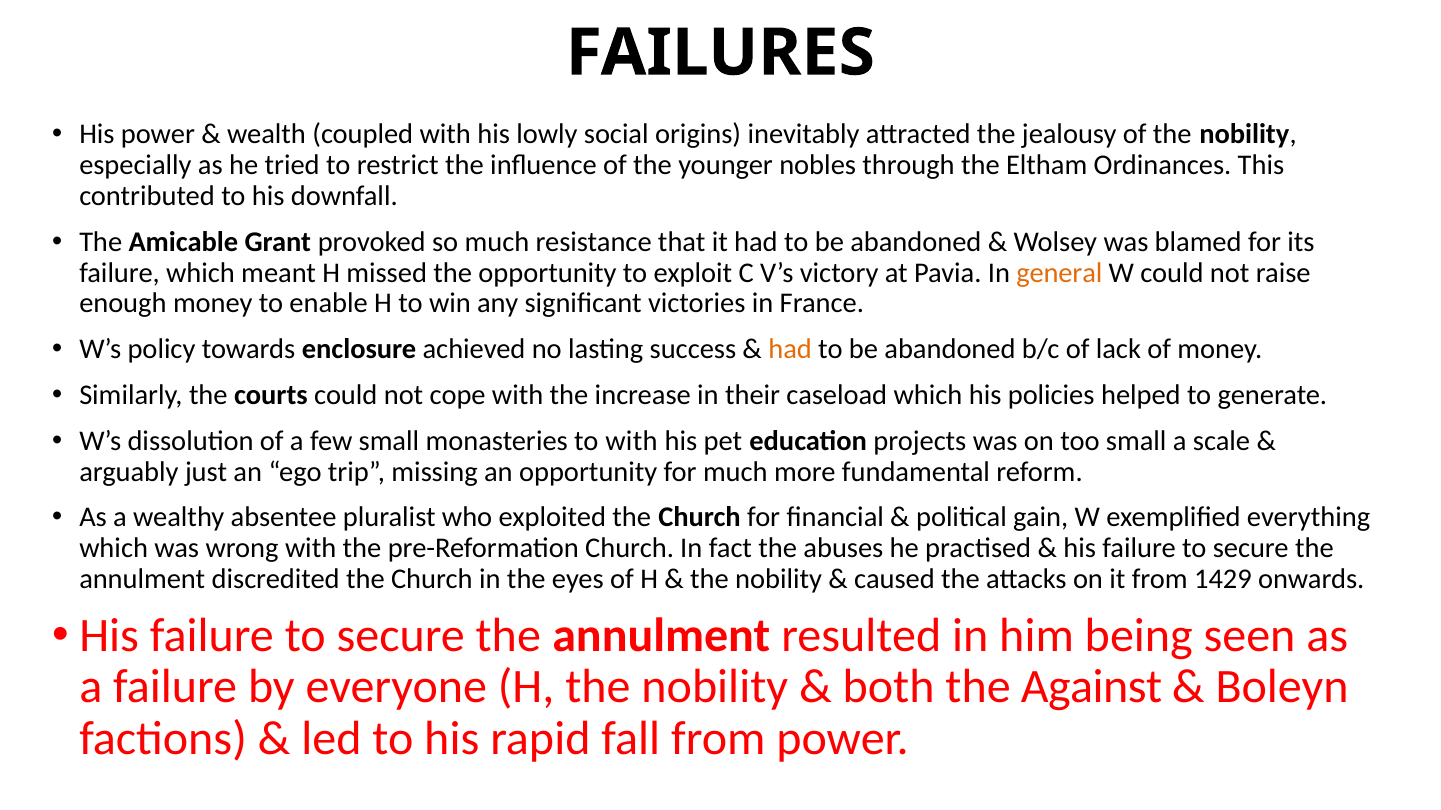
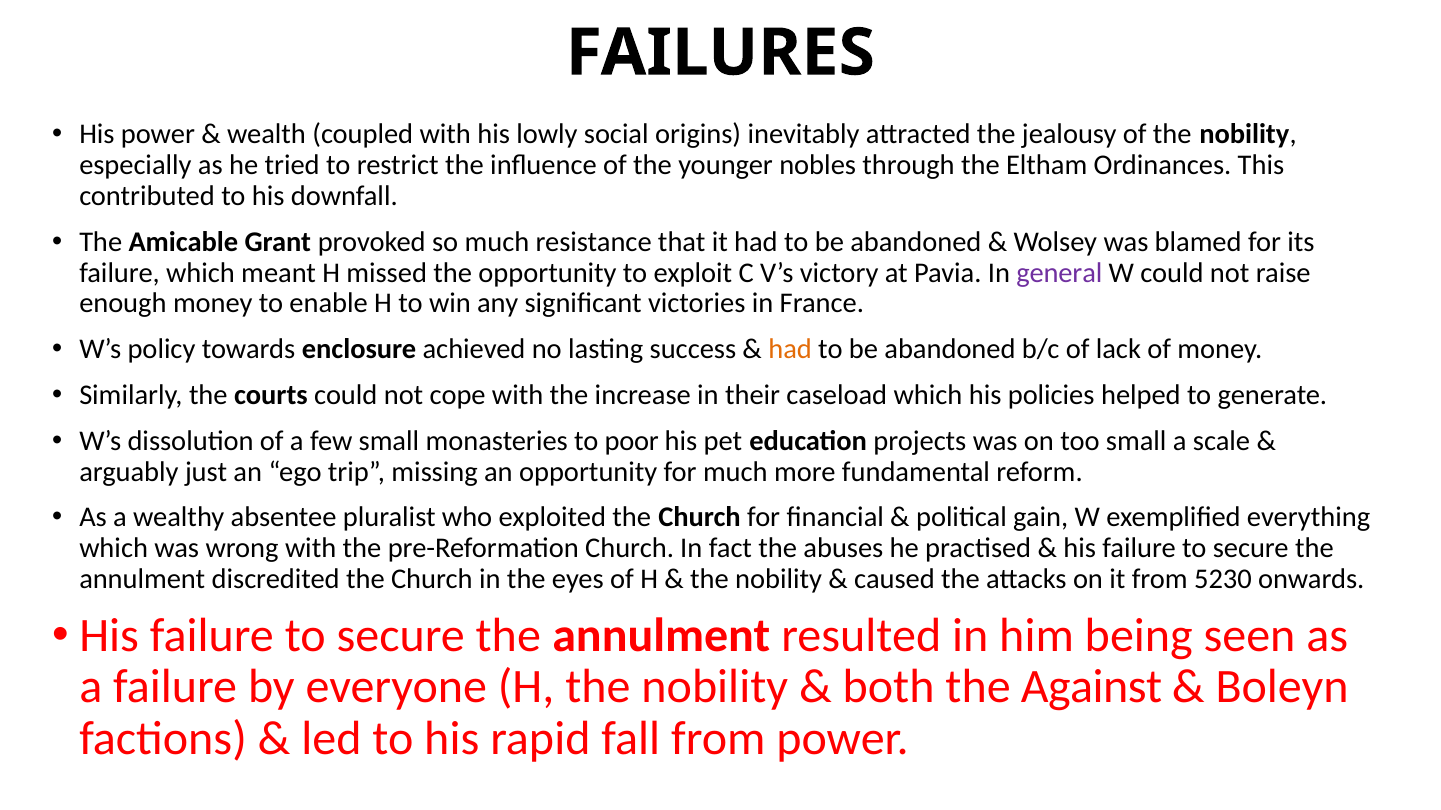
general colour: orange -> purple (1059, 273)
to with: with -> poor (632, 441)
1429: 1429 -> 5230 (1223, 579)
